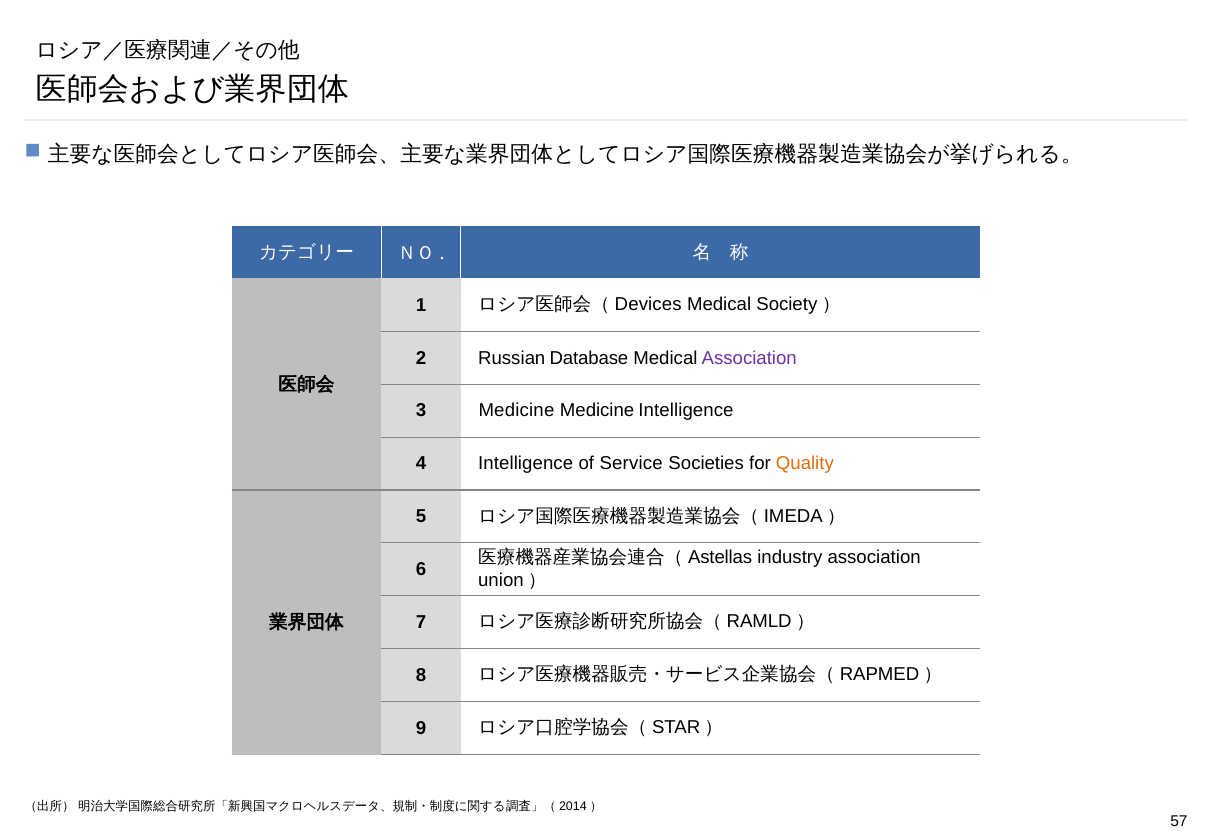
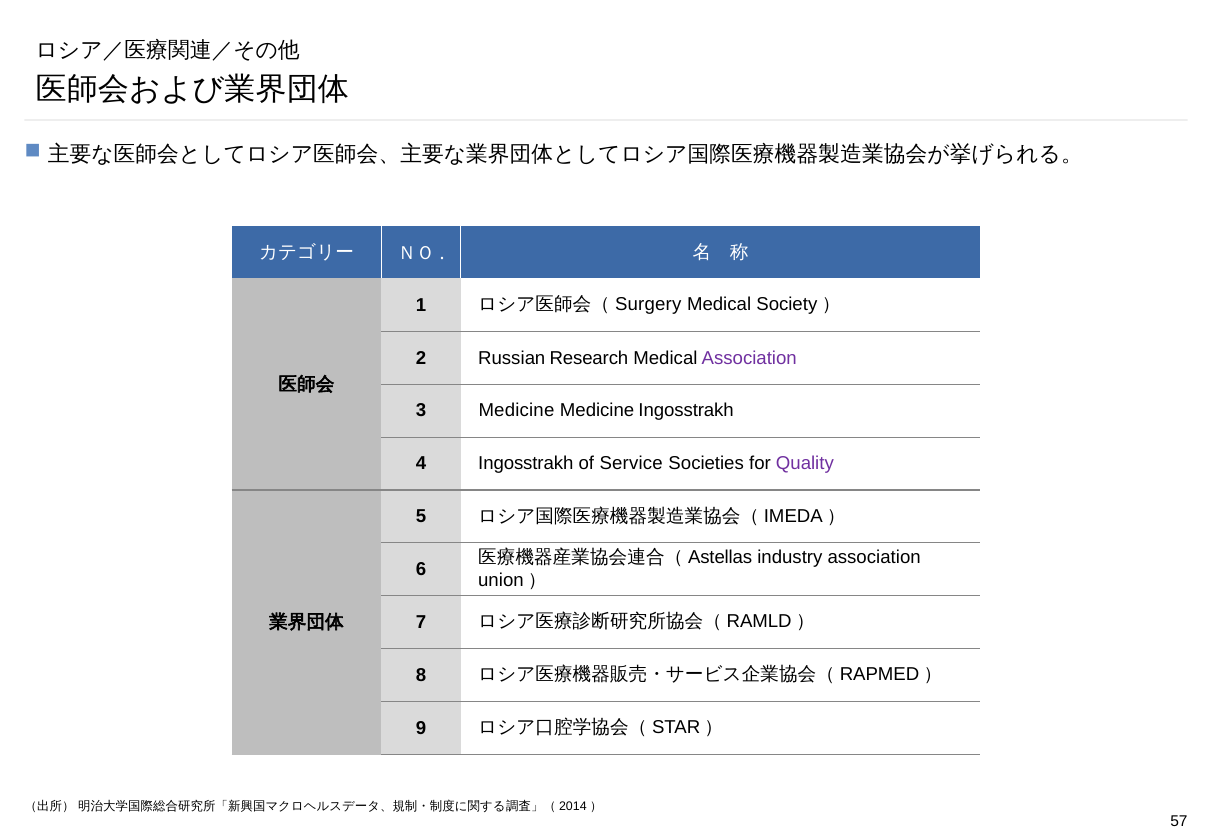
Devices: Devices -> Surgery (648, 305)
Database: Database -> Research (589, 358)
Medicine Intelligence: Intelligence -> Ingosstrakh (686, 411)
4 Intelligence: Intelligence -> Ingosstrakh (526, 464)
Quality colour: orange -> purple (805, 464)
